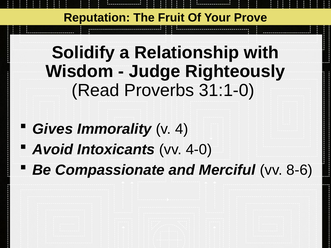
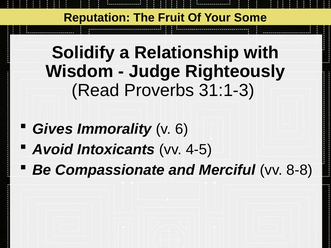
Prove: Prove -> Some (250, 18)
31:1-0: 31:1-0 -> 31:1-3 (227, 90)
4: 4 -> 6 (182, 129)
4-0: 4-0 -> 4-5 (199, 150)
8-6: 8-6 -> 8-8 (300, 170)
